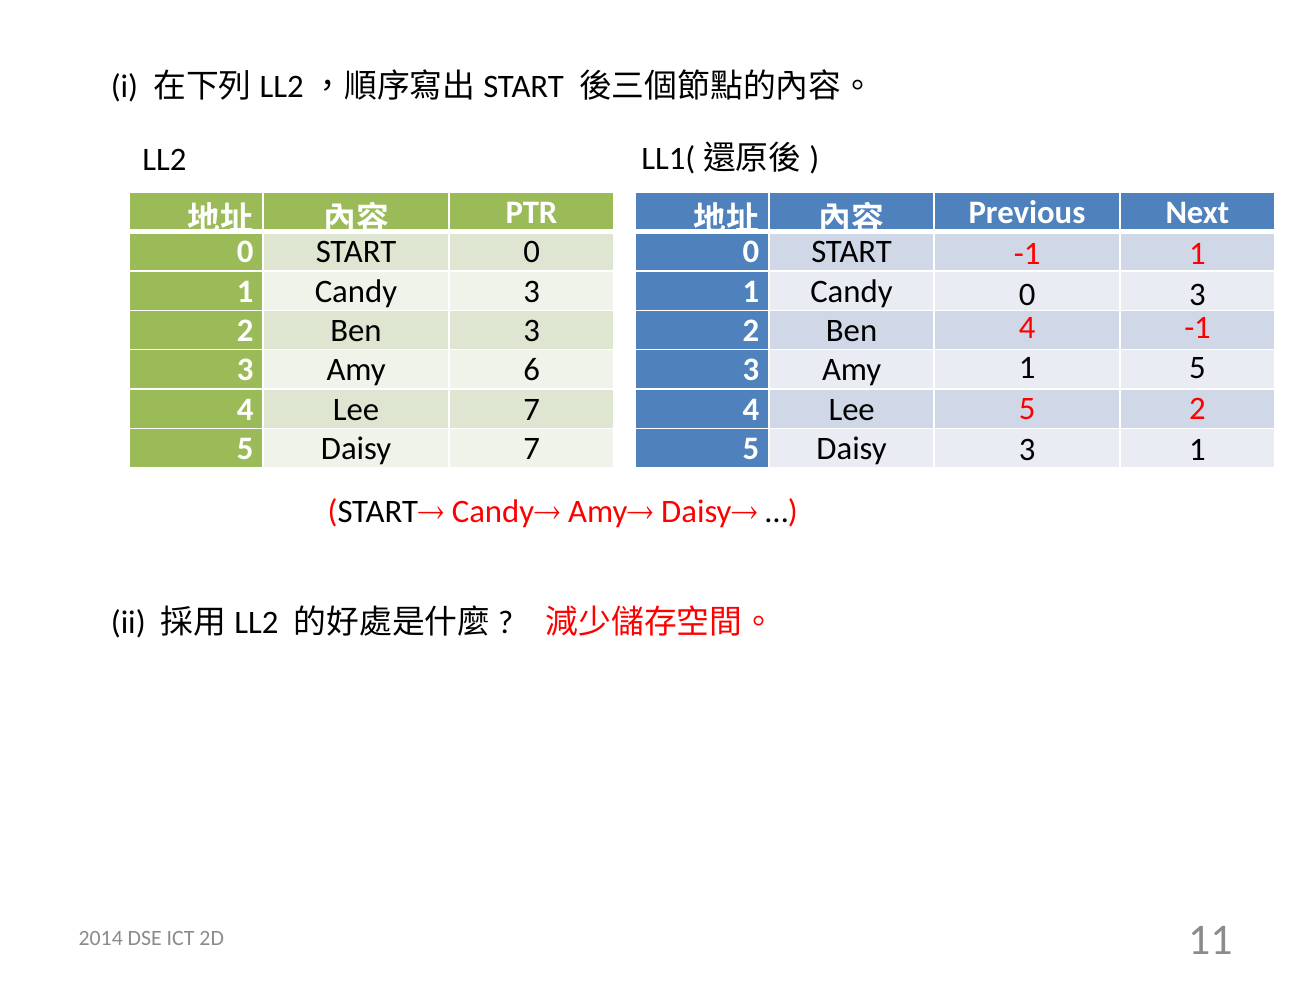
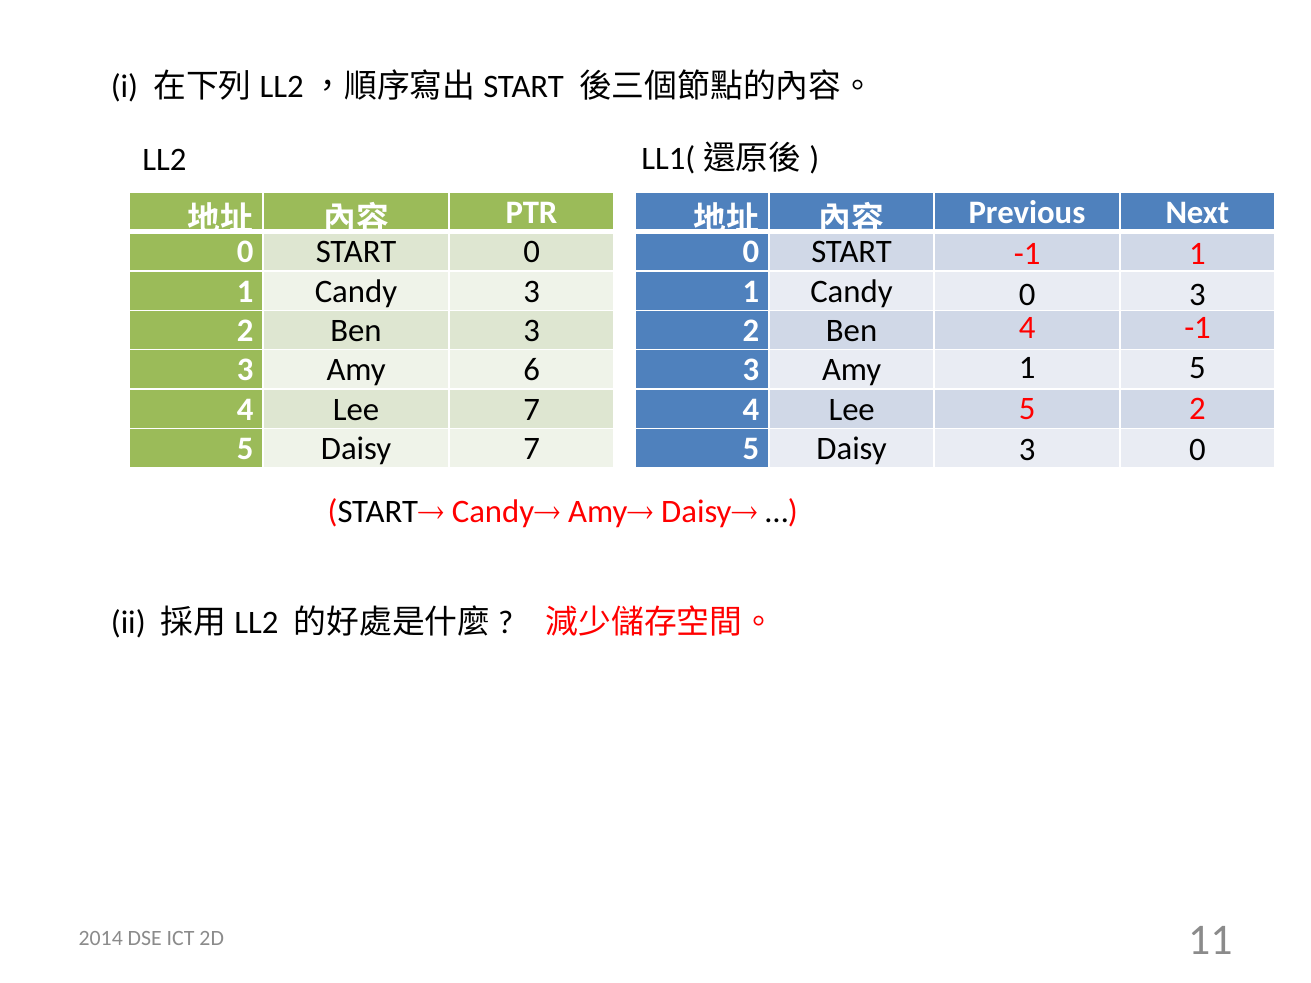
1: 1 -> 0 (1197, 450)
